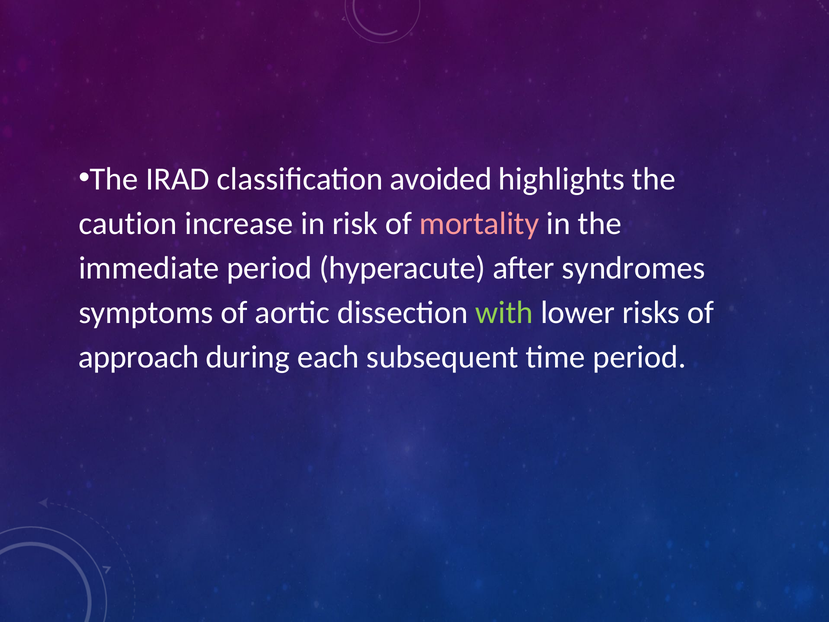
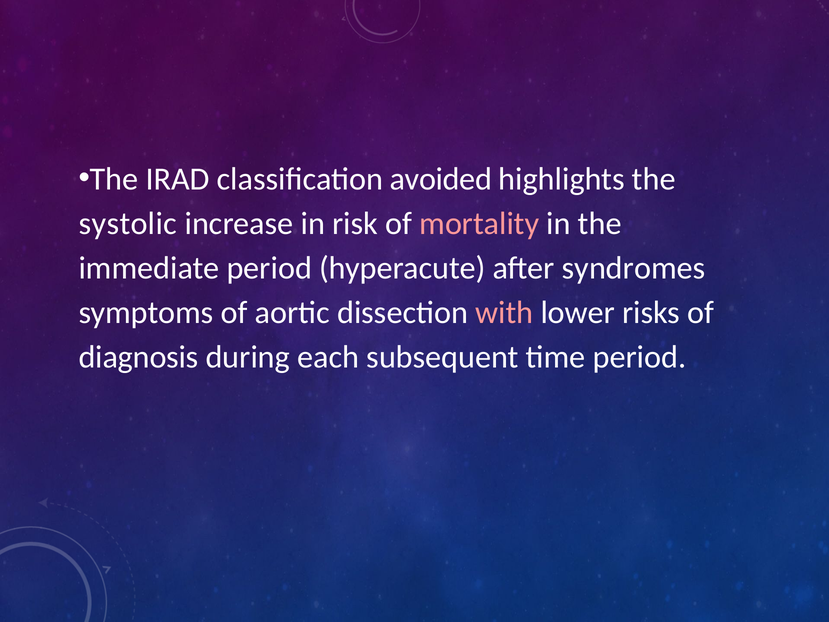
caution: caution -> systolic (128, 223)
with colour: light green -> pink (504, 312)
approach: approach -> diagnosis (139, 357)
